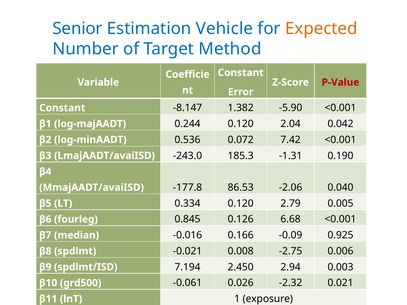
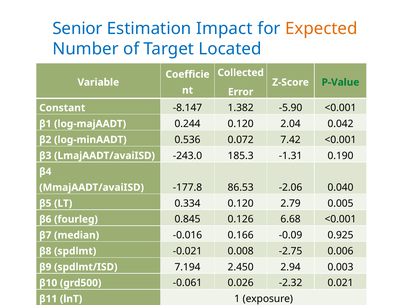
Vehicle: Vehicle -> Impact (224, 29)
Method: Method -> Located (230, 49)
Constant: Constant -> Collected (241, 73)
P-Value colour: red -> green (340, 82)
